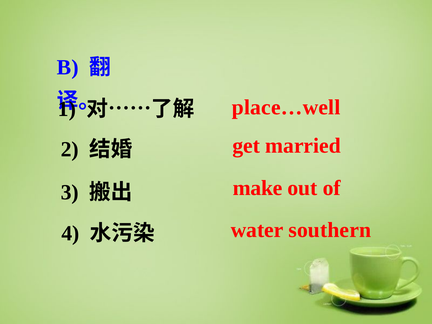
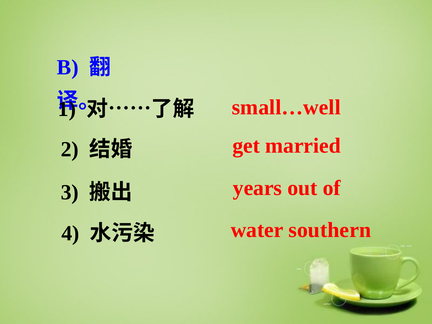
place…well: place…well -> small…well (286, 107)
make: make -> years (257, 188)
